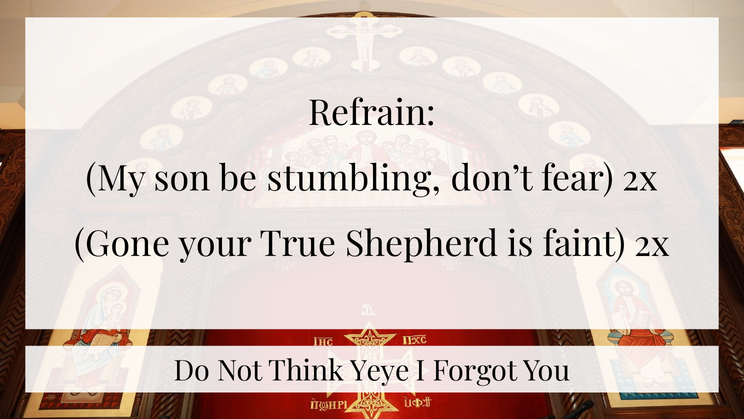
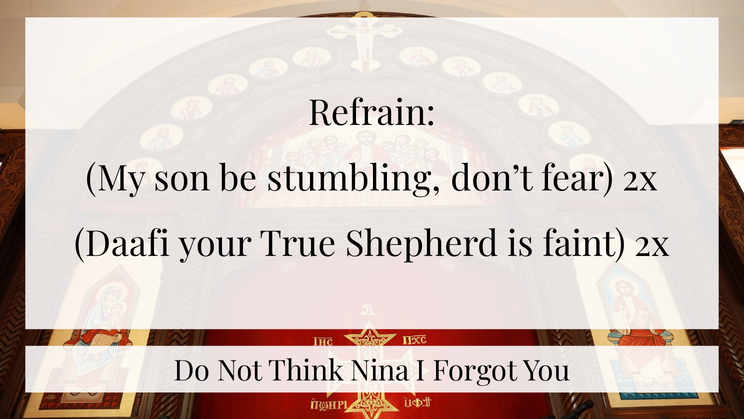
Gone: Gone -> Daafi (122, 244)
Yeye: Yeye -> Nina (380, 371)
